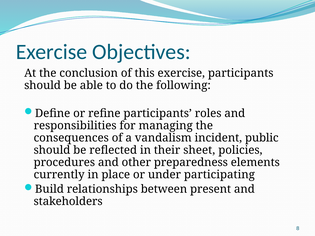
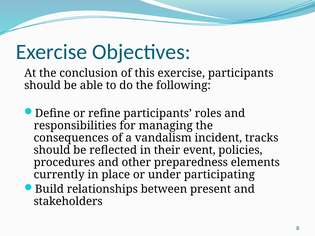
public: public -> tracks (262, 138)
sheet: sheet -> event (199, 150)
